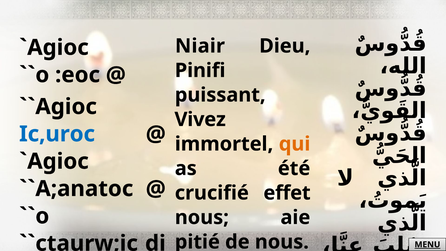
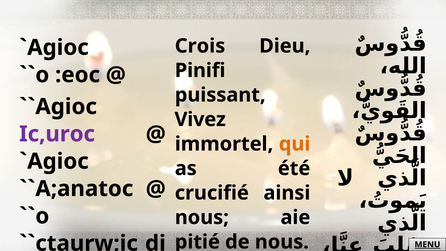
Niair: Niair -> Crois (200, 46)
Ic,uroc colour: blue -> purple (57, 134)
effet: effet -> ainsi (287, 193)
